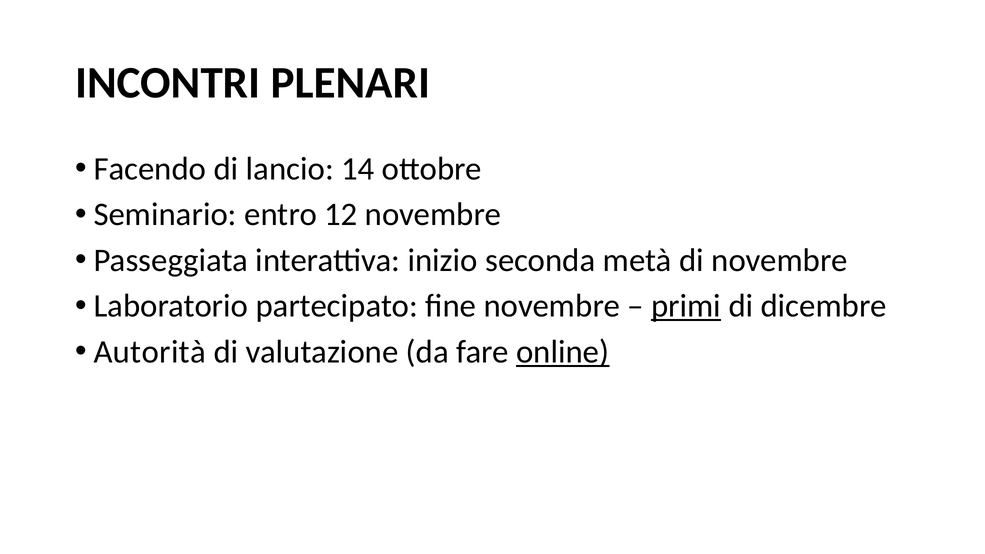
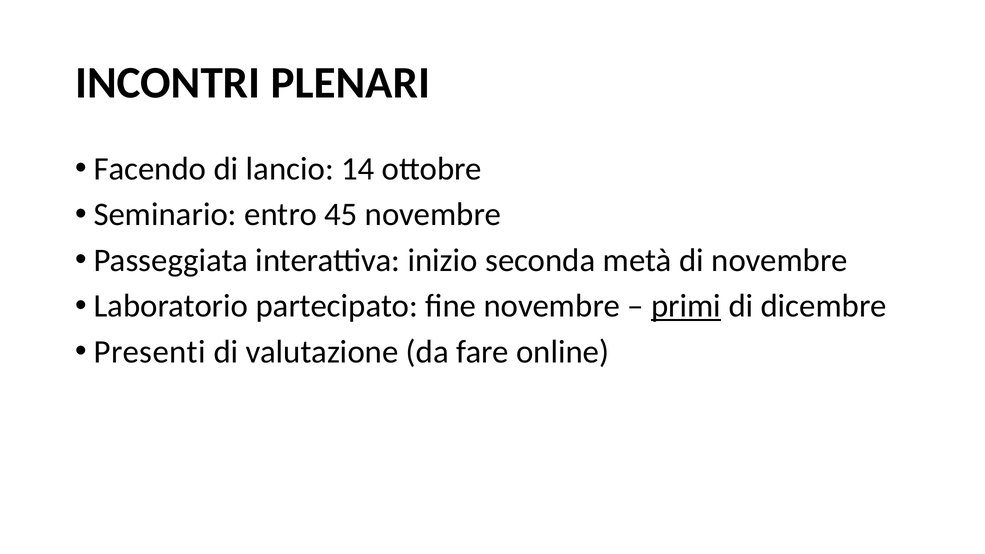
12: 12 -> 45 (341, 214)
Autorità: Autorità -> Presenti (150, 352)
online underline: present -> none (563, 352)
